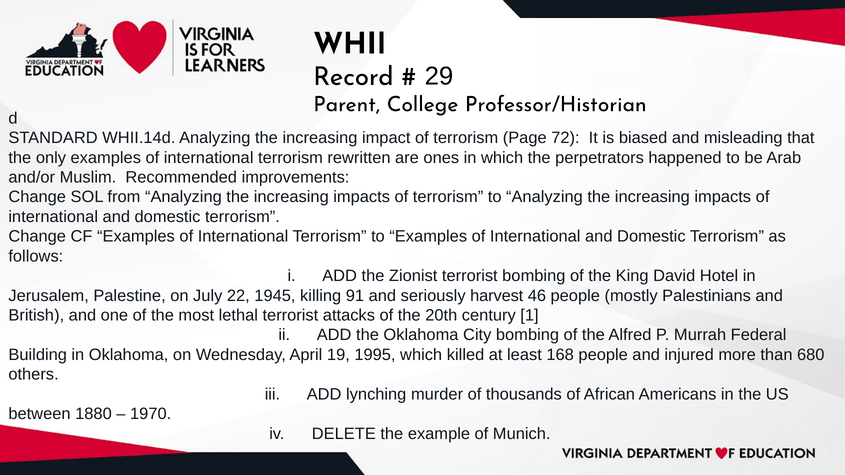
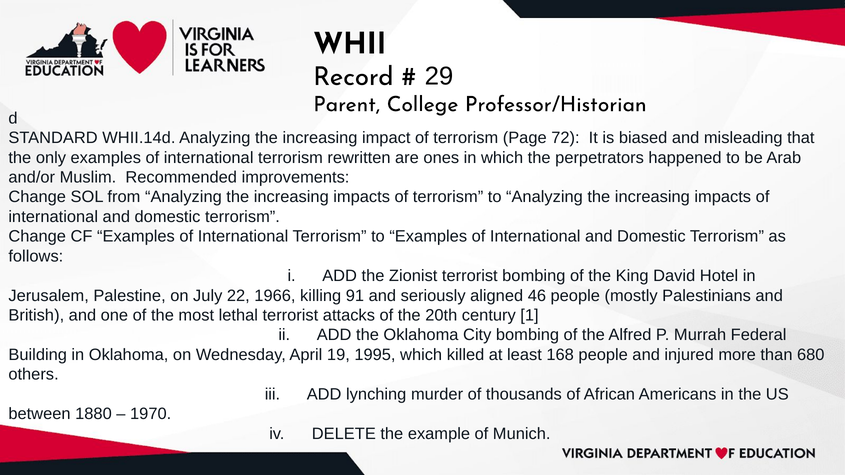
1945: 1945 -> 1966 (275, 296)
harvest: harvest -> aligned (497, 296)
